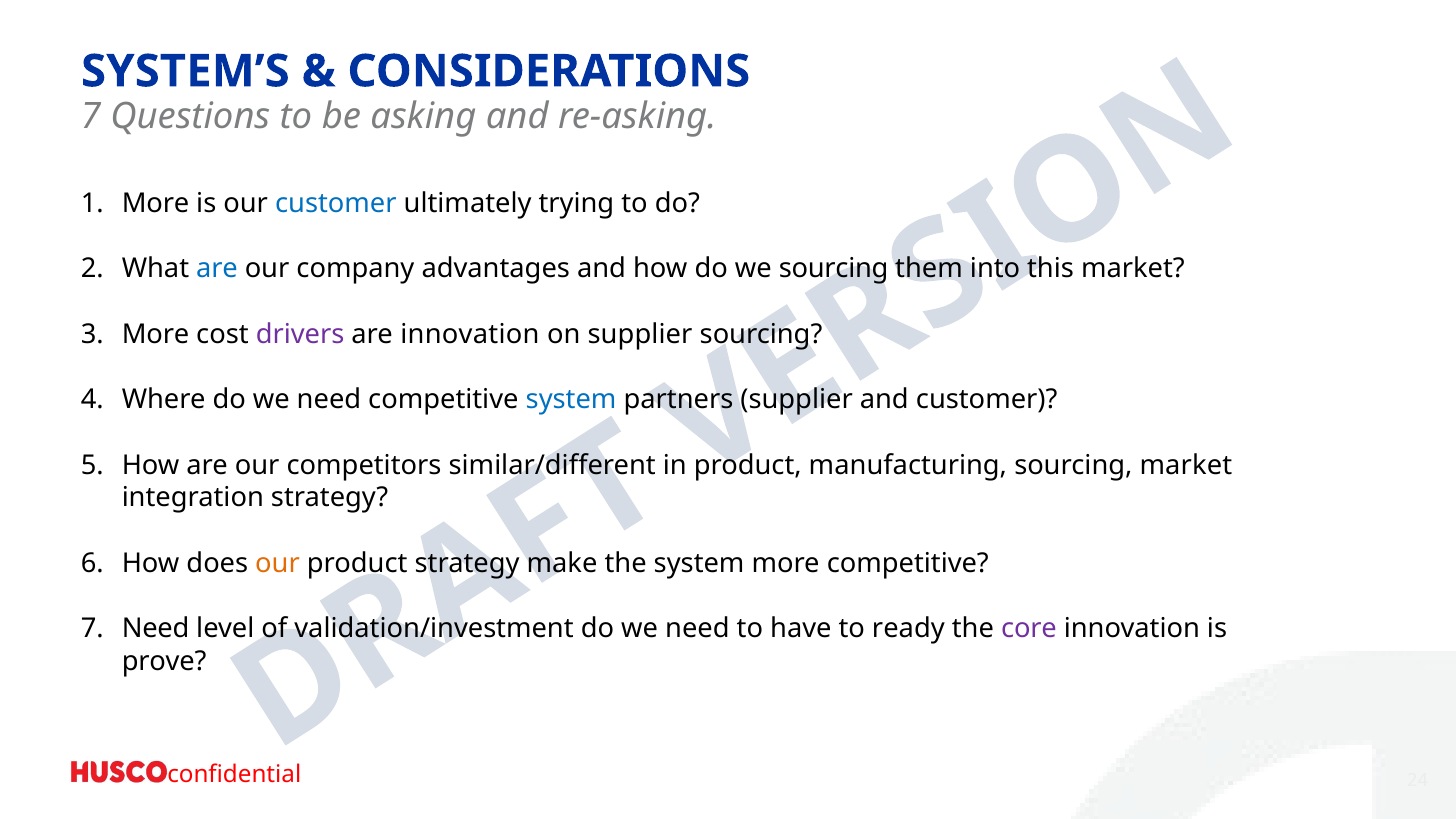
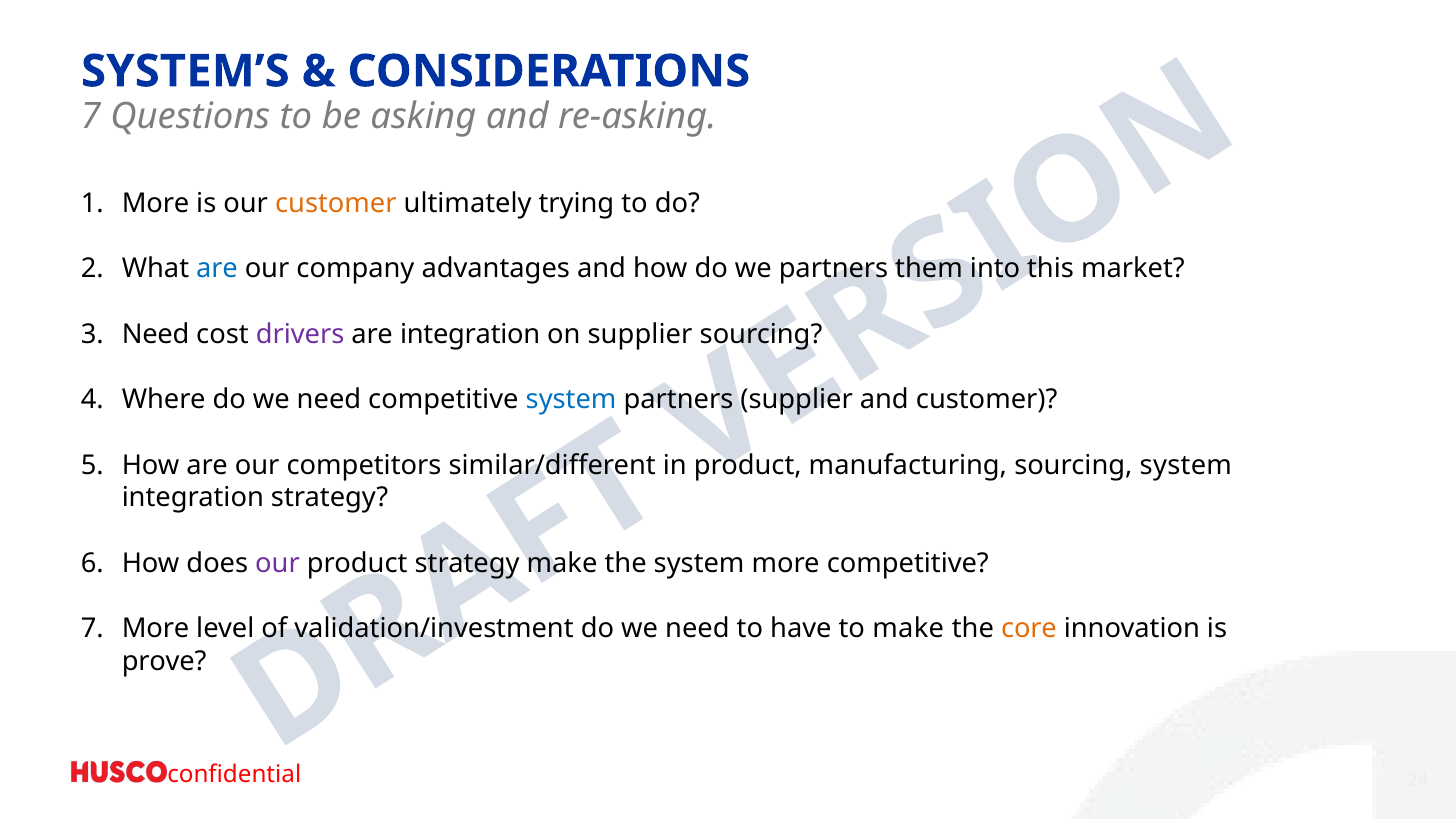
customer colour: blue -> orange (336, 203)
we sourcing: sourcing -> partners (833, 269)
More: More -> Need (156, 334)
are innovation: innovation -> integration (470, 334)
sourcing market: market -> system (1186, 465)
our colour: orange -> purple (278, 563)
7 Need: Need -> More (156, 629)
to ready: ready -> make (908, 629)
core colour: purple -> orange (1029, 629)
